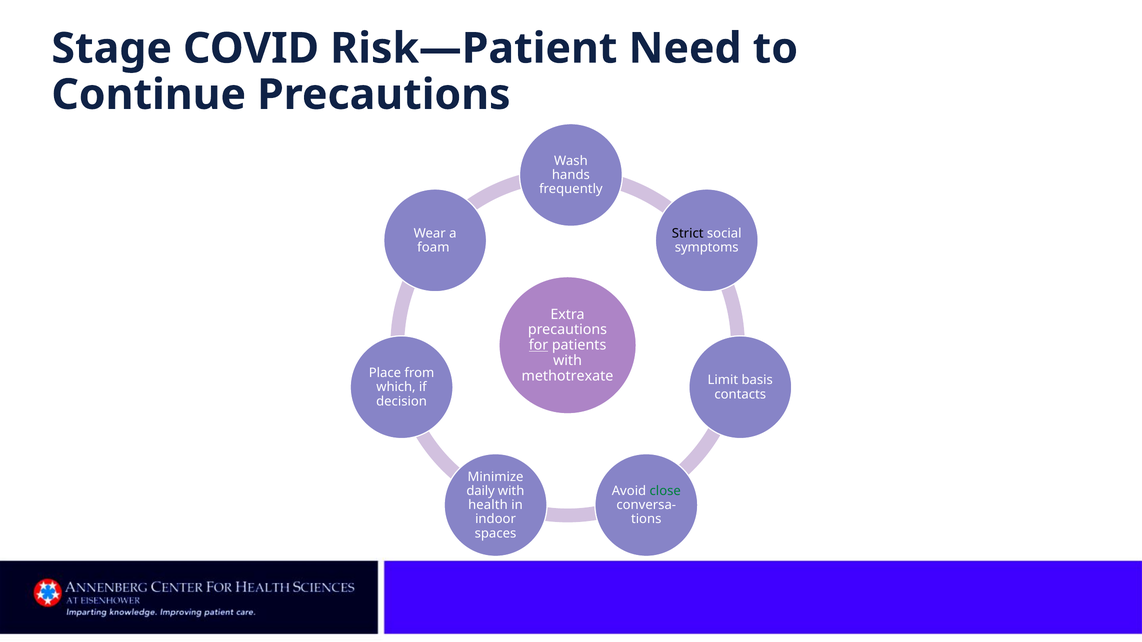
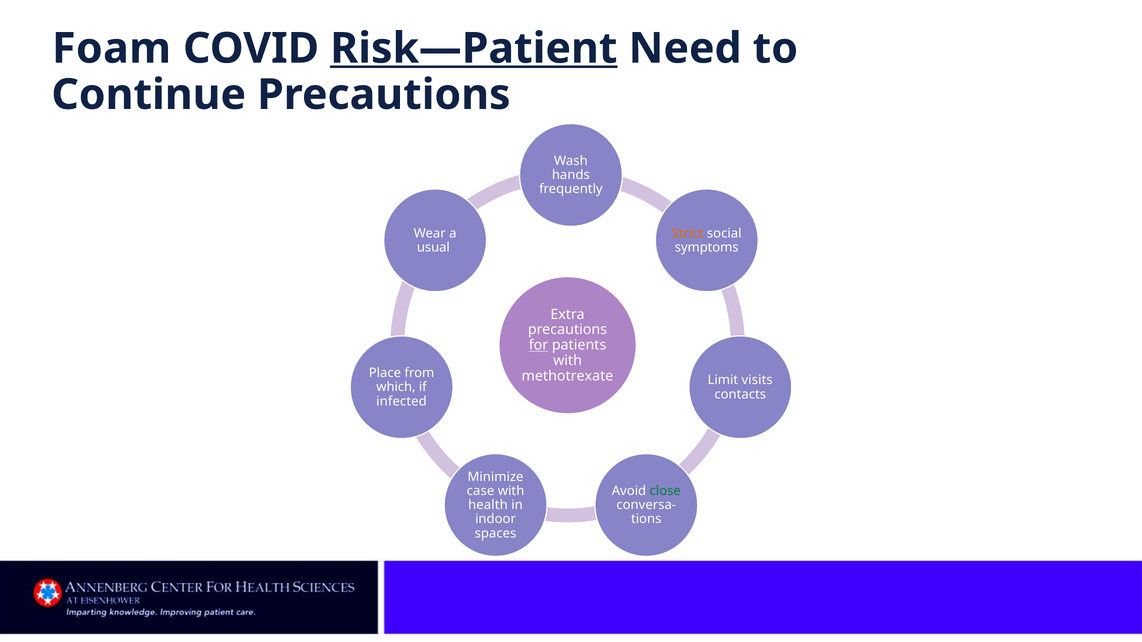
Stage: Stage -> Foam (111, 49)
Risk—Patient underline: none -> present (474, 49)
Strict colour: black -> orange (688, 233)
foam: foam -> usual (433, 248)
basis: basis -> visits (757, 380)
decision: decision -> infected (401, 402)
daily: daily -> case (480, 491)
